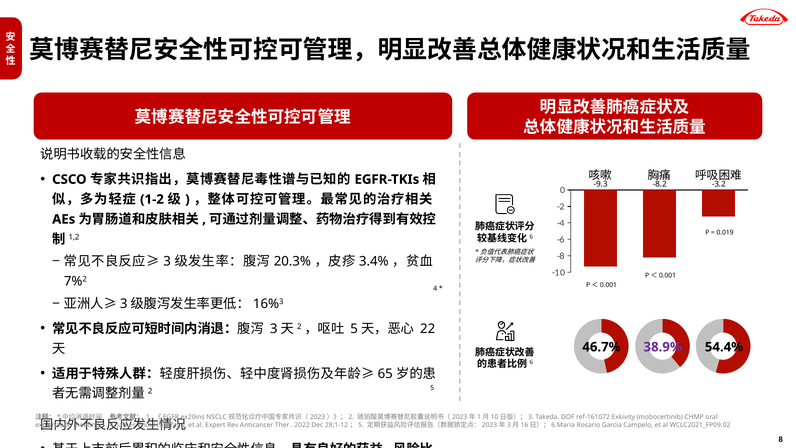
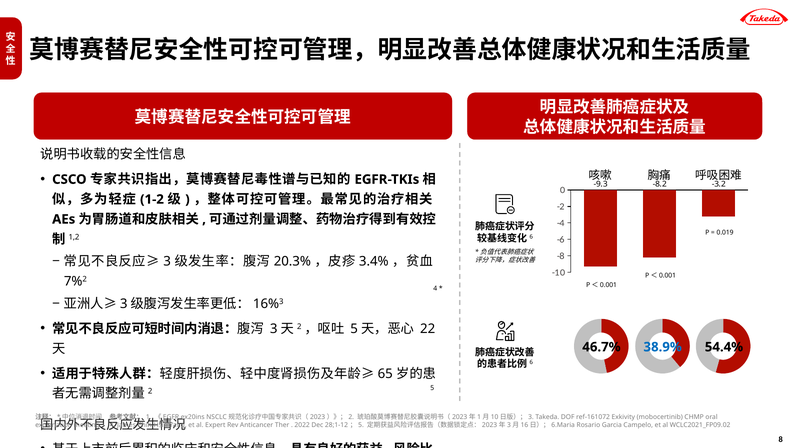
38.9% colour: purple -> blue (663, 347)
